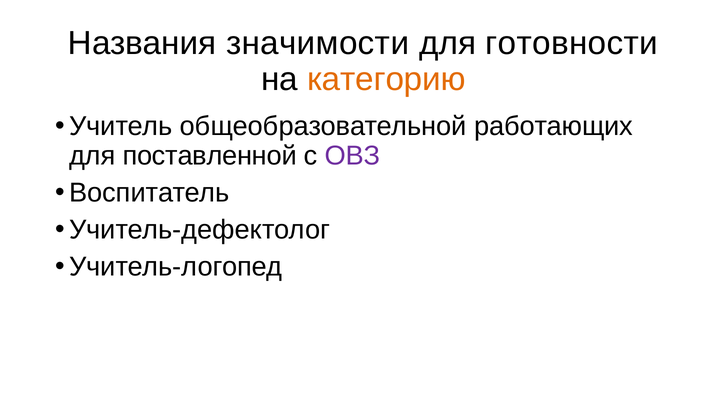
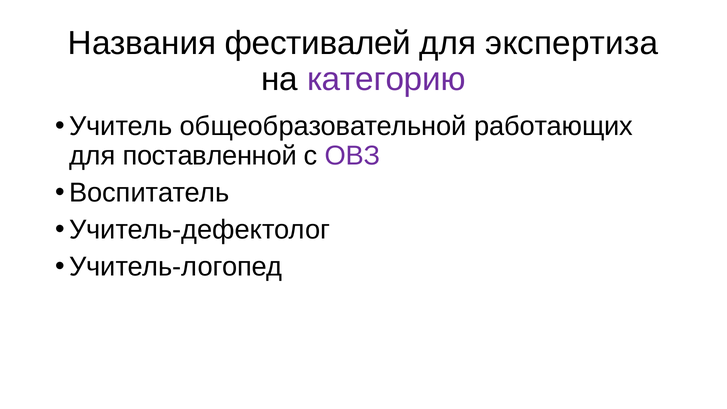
значимости: значимости -> фестивалей (318, 43)
готовности: готовности -> экспертиза (572, 43)
категорию colour: orange -> purple (387, 79)
